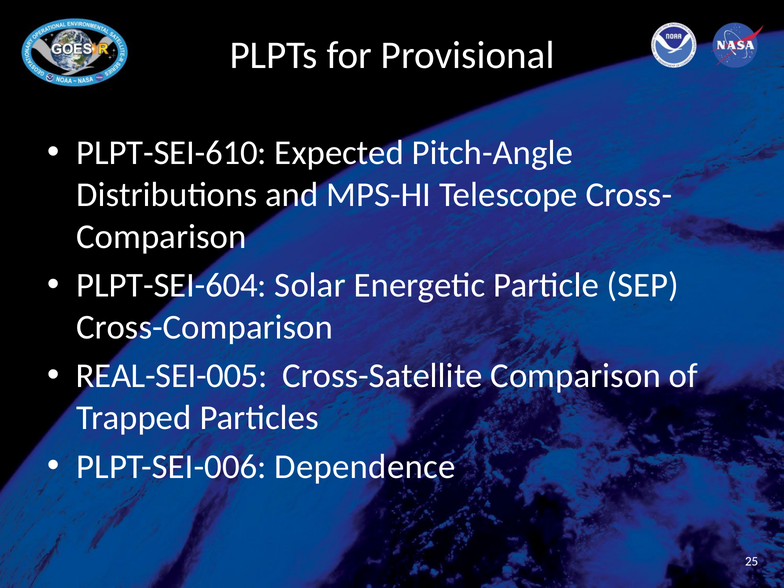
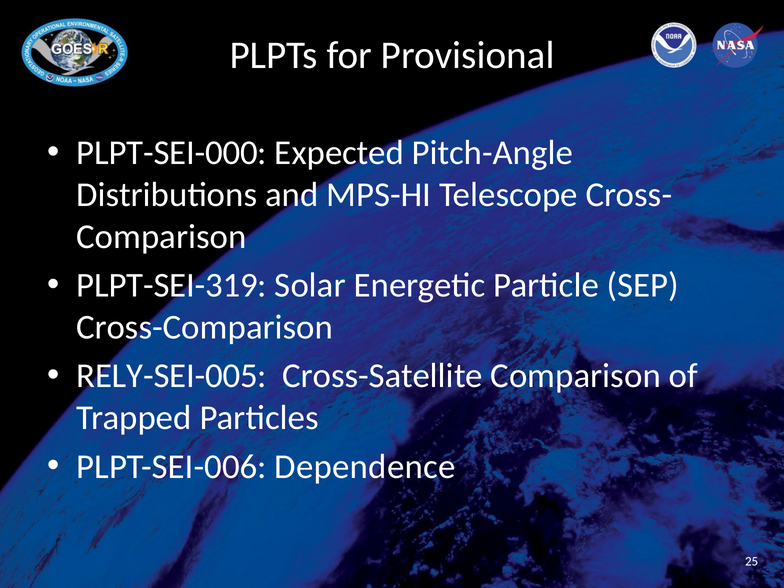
PLPT-SEI-610: PLPT-SEI-610 -> PLPT-SEI-000 (172, 153)
PLPT-SEI-604: PLPT-SEI-604 -> PLPT-SEI-319 (172, 285)
REAL-SEI-005: REAL-SEI-005 -> RELY-SEI-005 (172, 376)
